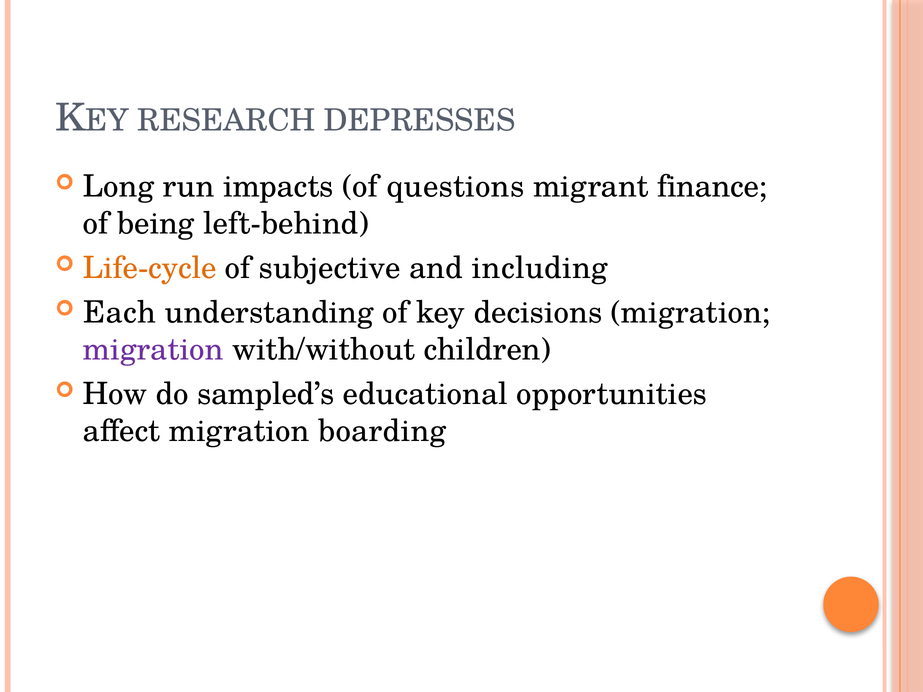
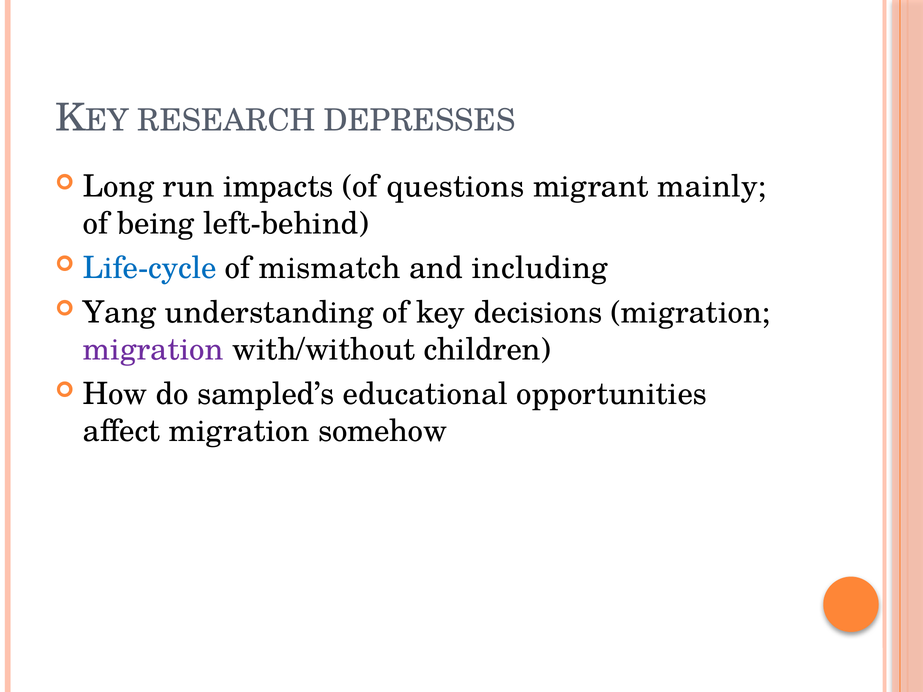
finance: finance -> mainly (712, 187)
Life-cycle colour: orange -> blue (150, 268)
subjective: subjective -> mismatch (330, 268)
Each: Each -> Yang (120, 313)
boarding: boarding -> somehow (383, 431)
